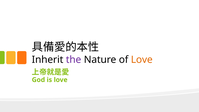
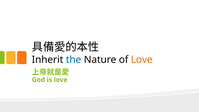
the colour: purple -> blue (74, 60)
